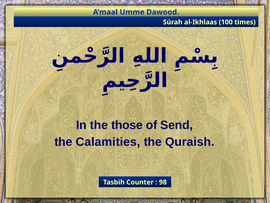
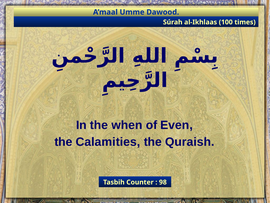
those: those -> when (127, 125)
Send: Send -> Even (177, 125)
